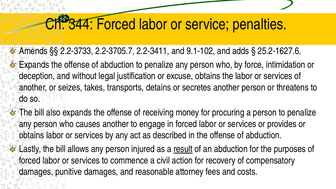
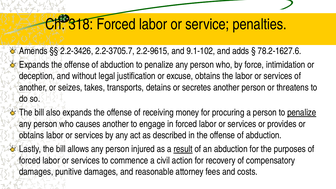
344: 344 -> 318 (81, 24)
2.2-3733: 2.2-3733 -> 2.2-3426 (77, 51)
2.2-3411: 2.2-3411 -> 2.2-9615 (153, 51)
25.2-1627.6: 25.2-1627.6 -> 78.2-1627.6 (279, 51)
penalize underline: none -> present (302, 113)
